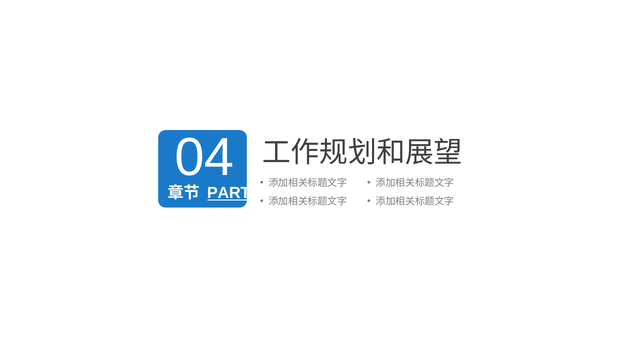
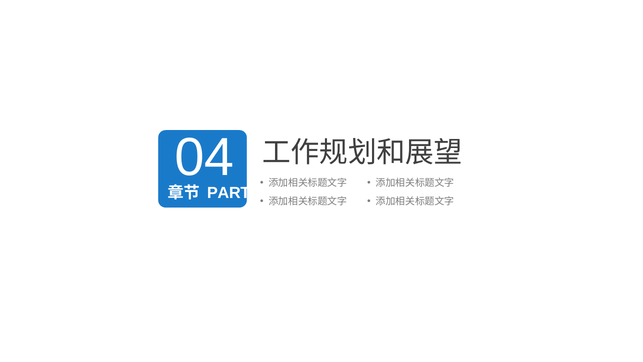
PART underline: present -> none (229, 193)
